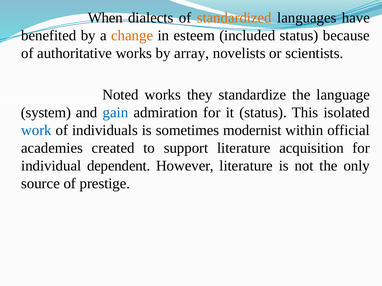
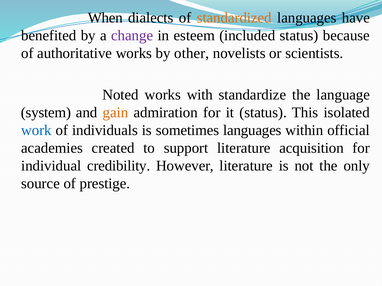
change colour: orange -> purple (132, 36)
array: array -> other (192, 53)
they: they -> with (200, 95)
gain colour: blue -> orange (115, 113)
sometimes modernist: modernist -> languages (252, 130)
dependent: dependent -> credibility (119, 166)
